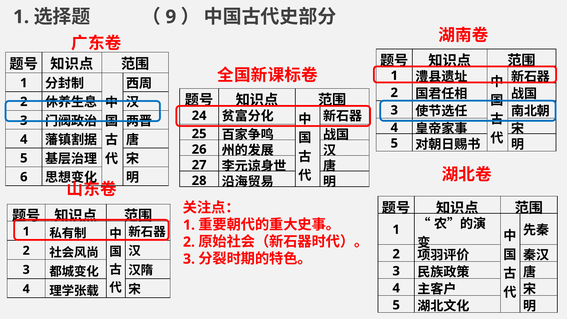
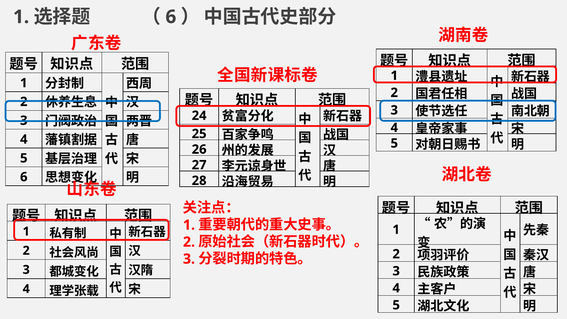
9: 9 -> 6 (171, 17)
